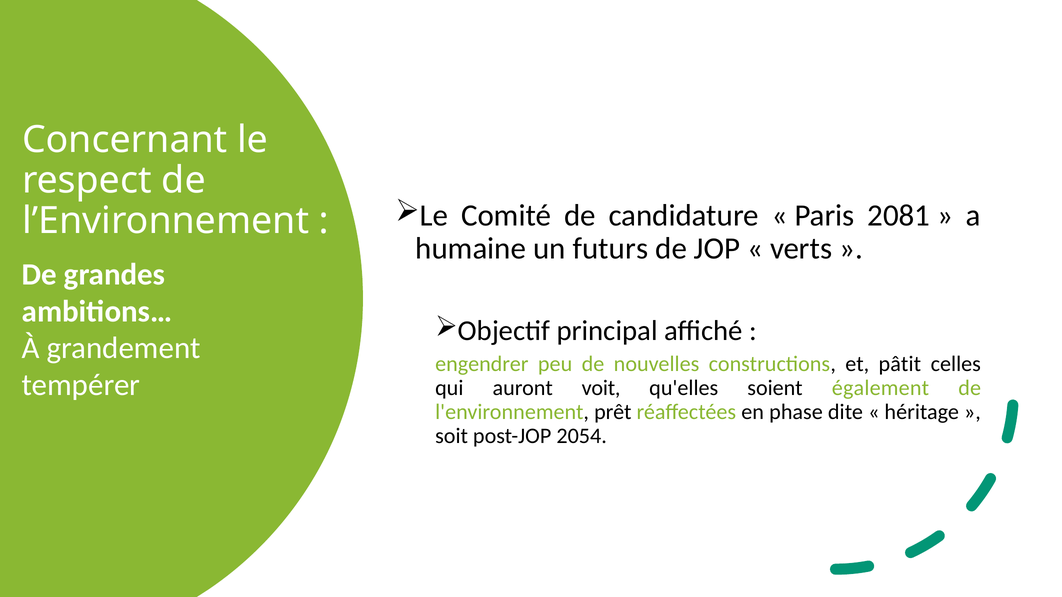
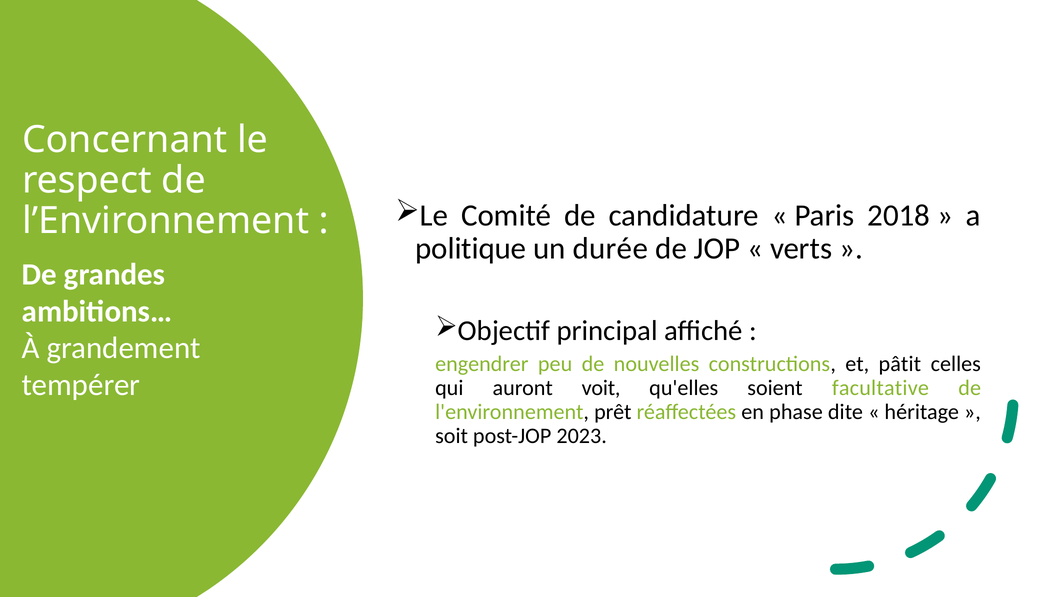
2081: 2081 -> 2018 (899, 216)
humaine: humaine -> politique (471, 249)
futurs: futurs -> durée (610, 249)
également: également -> facultative (880, 388)
2054: 2054 -> 2023 (582, 436)
